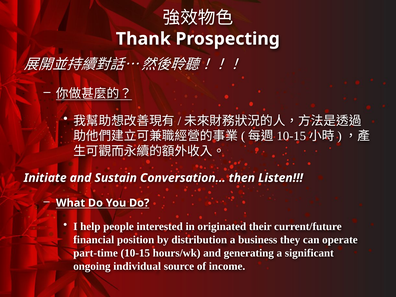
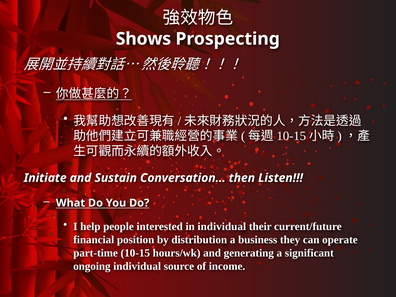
Thank: Thank -> Shows (143, 39)
in originated: originated -> individual (222, 227)
